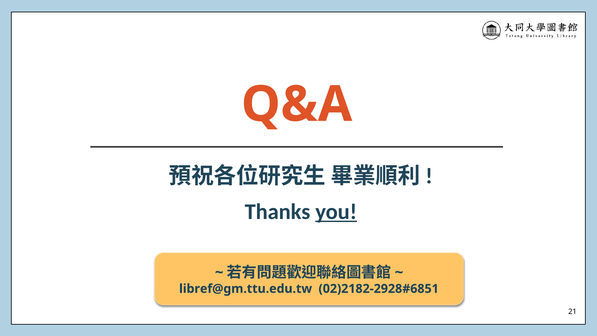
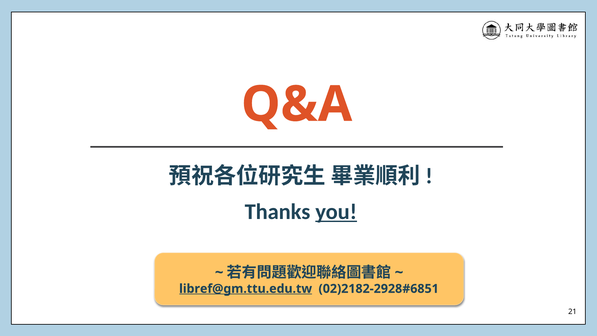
libref@gm.ttu.edu.tw underline: none -> present (246, 289)
